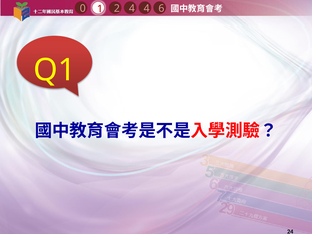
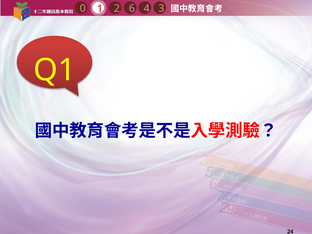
6: 6 -> 3 (161, 8)
1 4: 4 -> 6 (132, 8)
